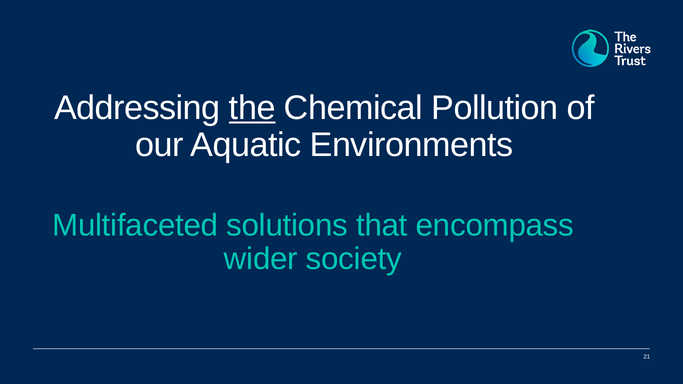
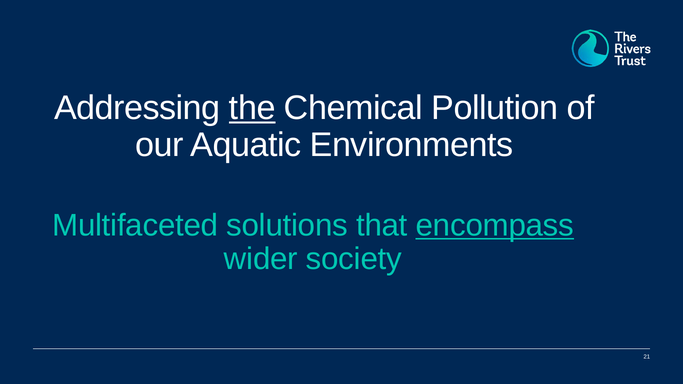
encompass underline: none -> present (495, 225)
